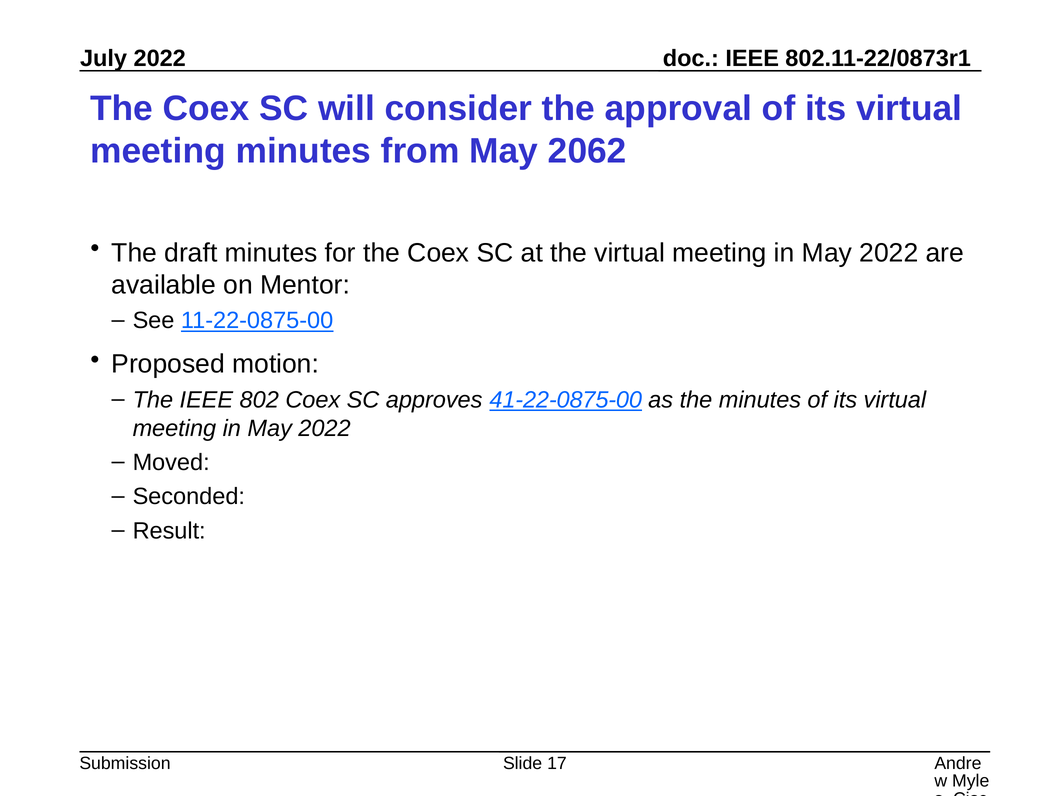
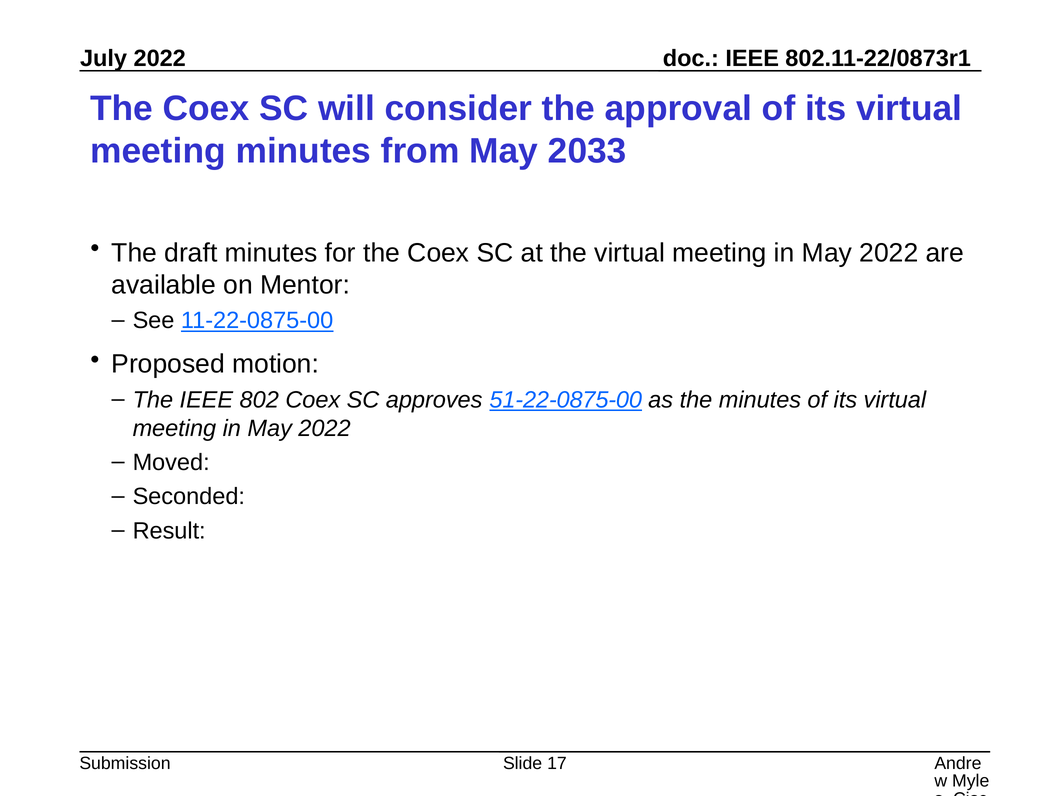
2062: 2062 -> 2033 (587, 151)
41-22-0875-00: 41-22-0875-00 -> 51-22-0875-00 (566, 400)
